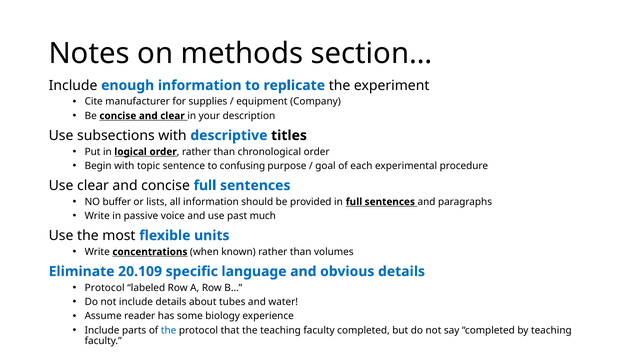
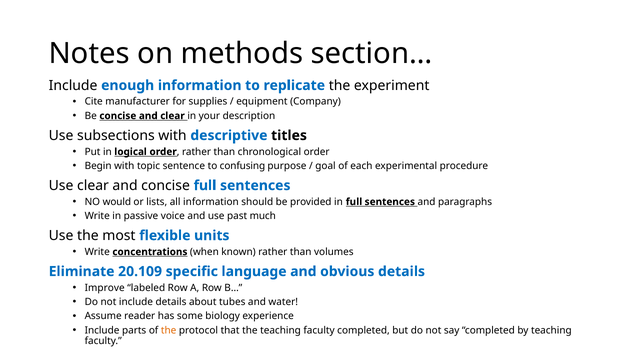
buffer: buffer -> would (117, 201)
Protocol: Protocol -> Improve (105, 287)
the colour: blue -> orange (169, 330)
